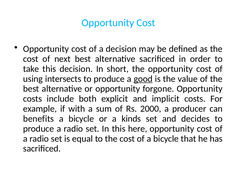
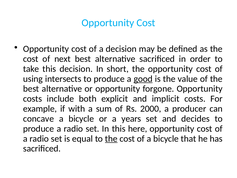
benefits: benefits -> concave (39, 119)
kinds: kinds -> years (131, 119)
the underline: none -> present (111, 138)
